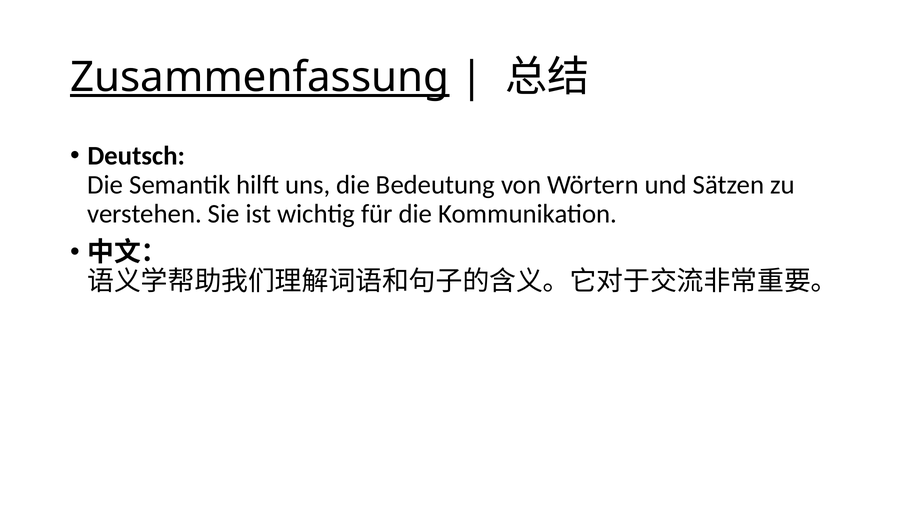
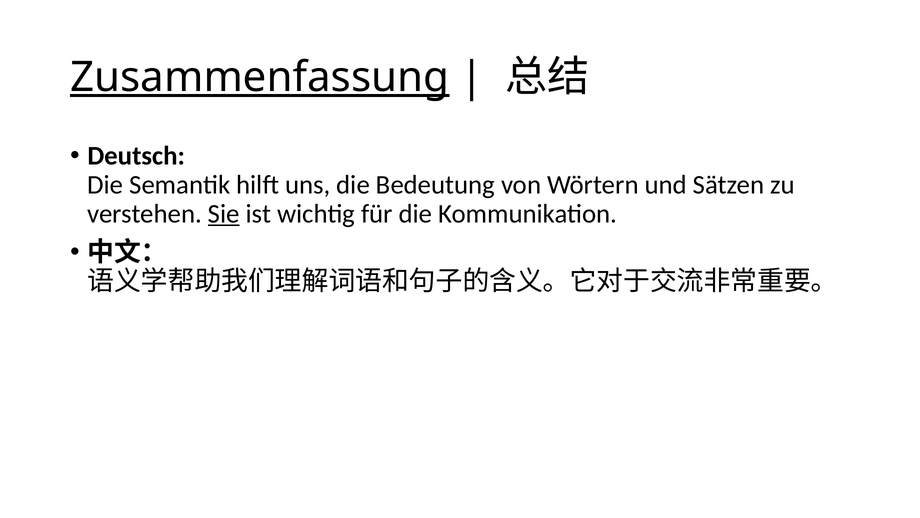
Sie underline: none -> present (224, 214)
